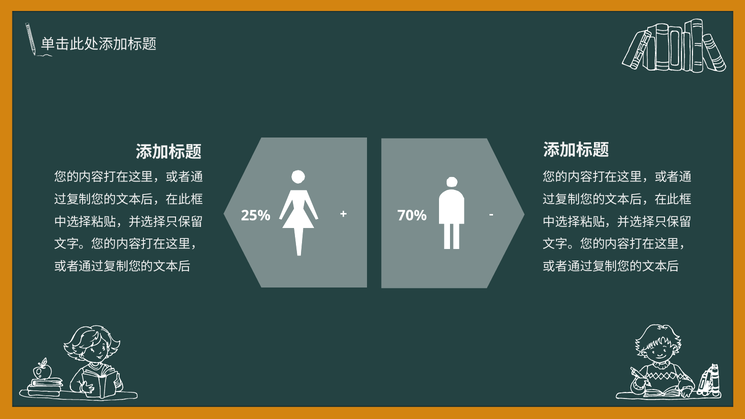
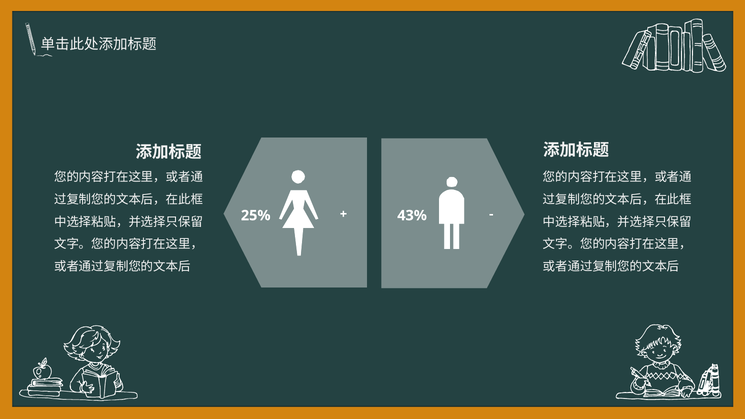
70%: 70% -> 43% (412, 216)
